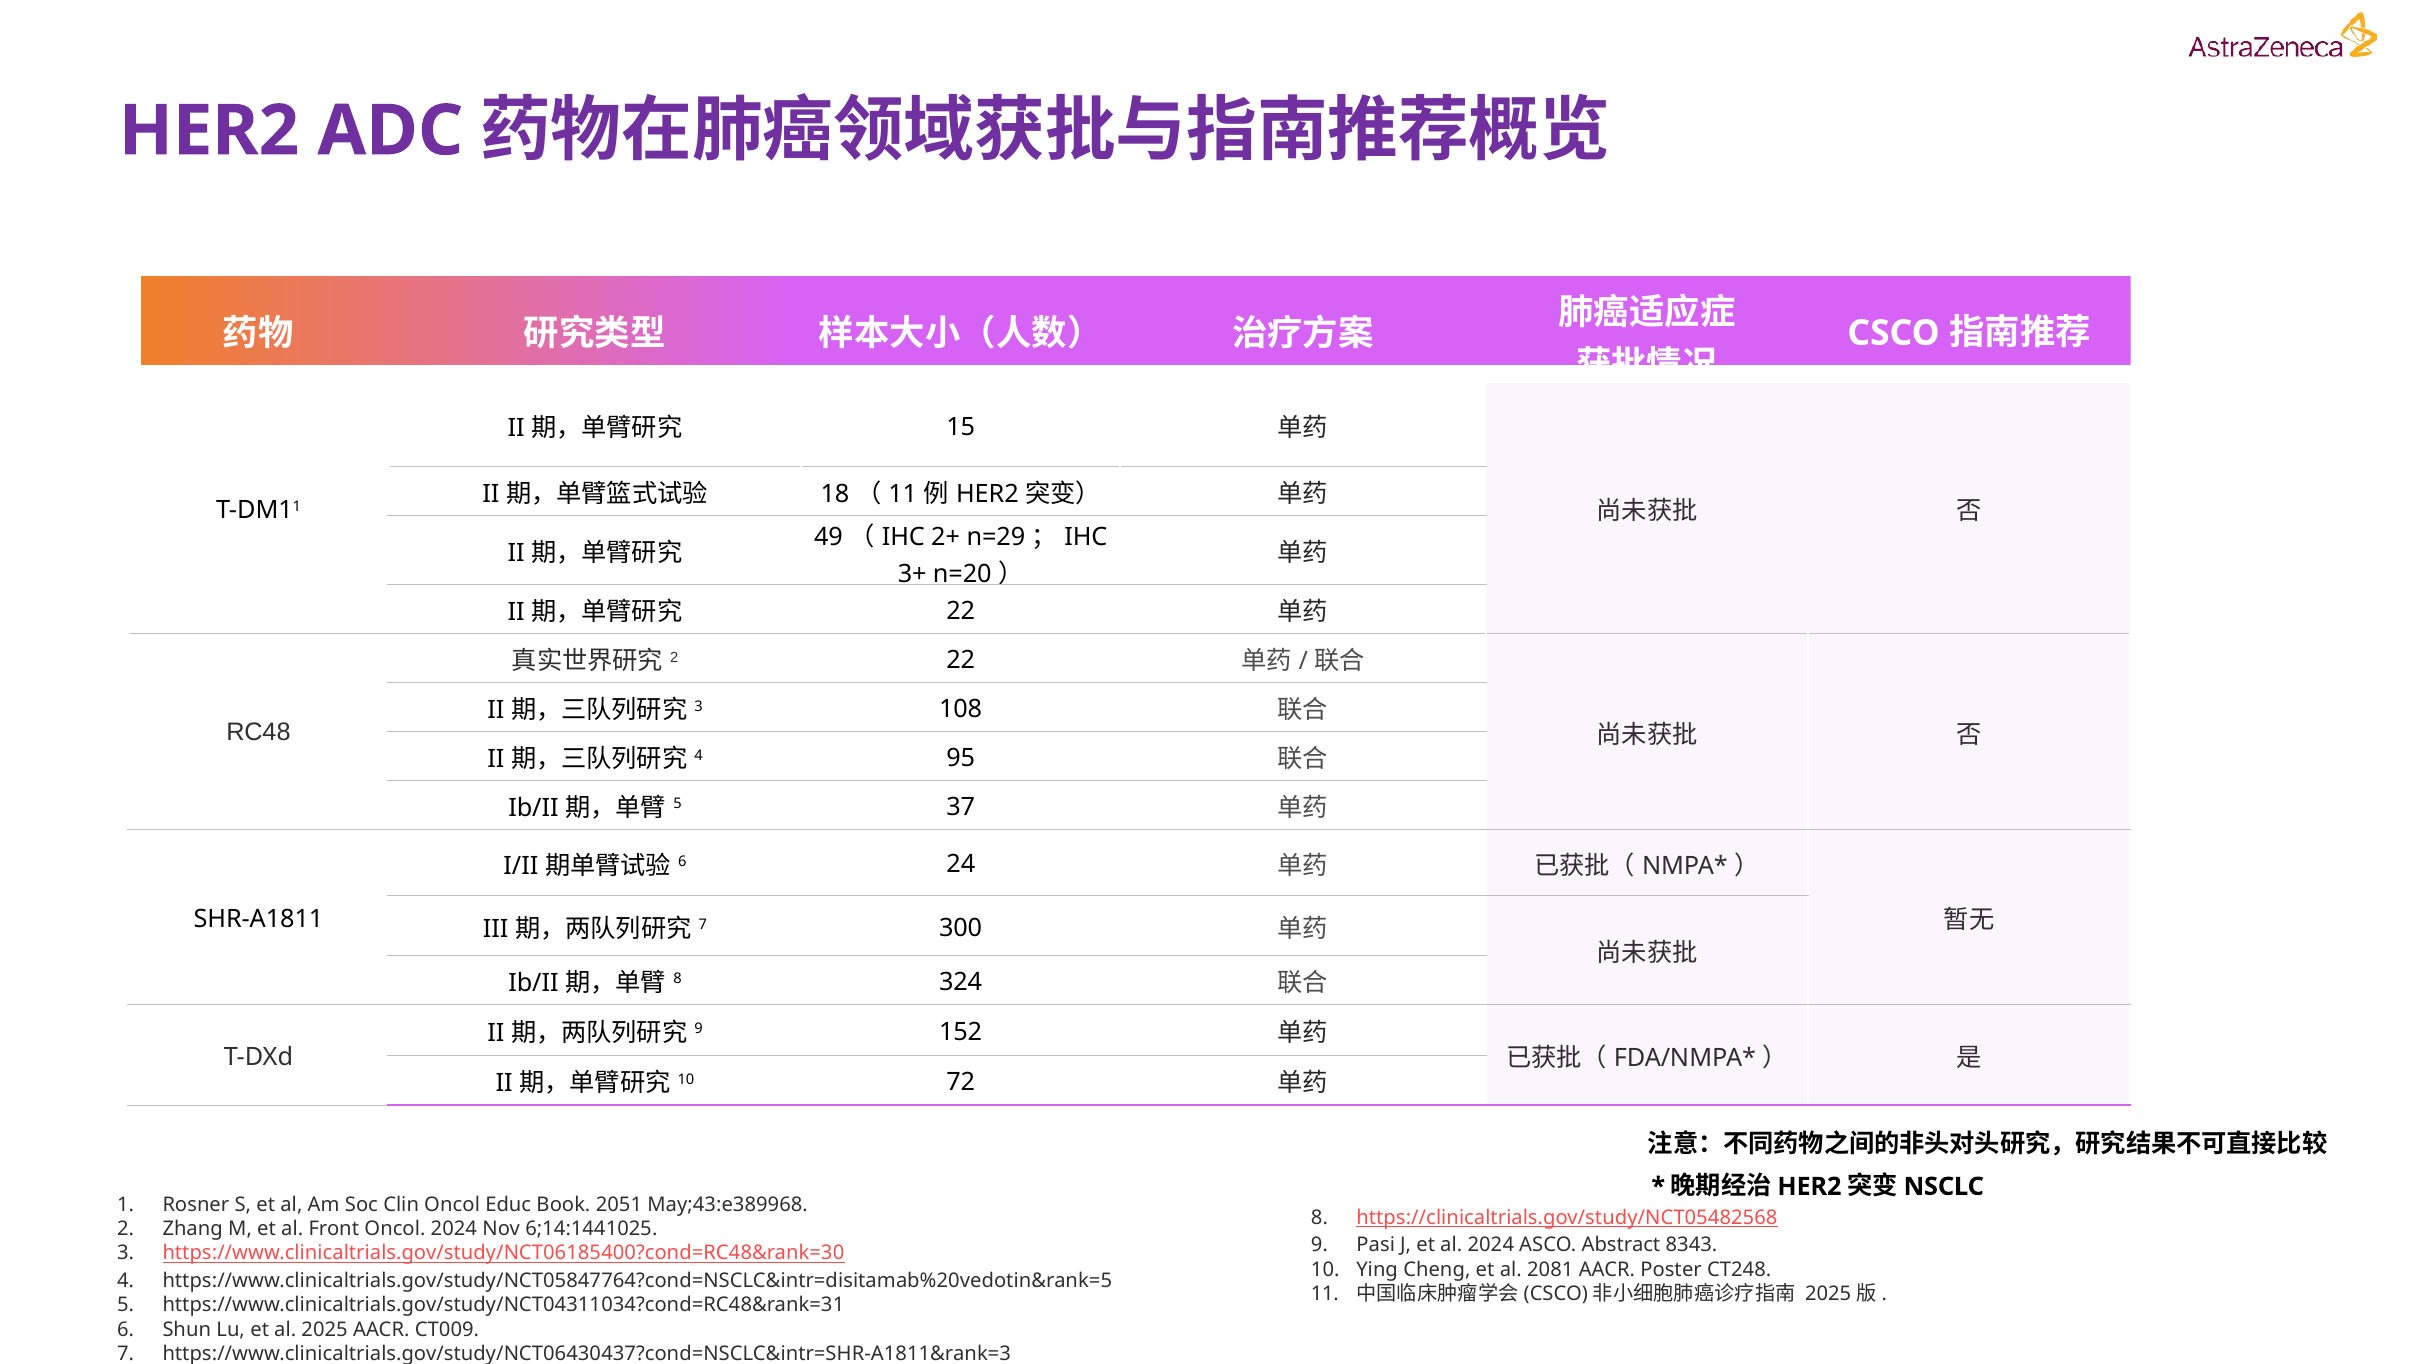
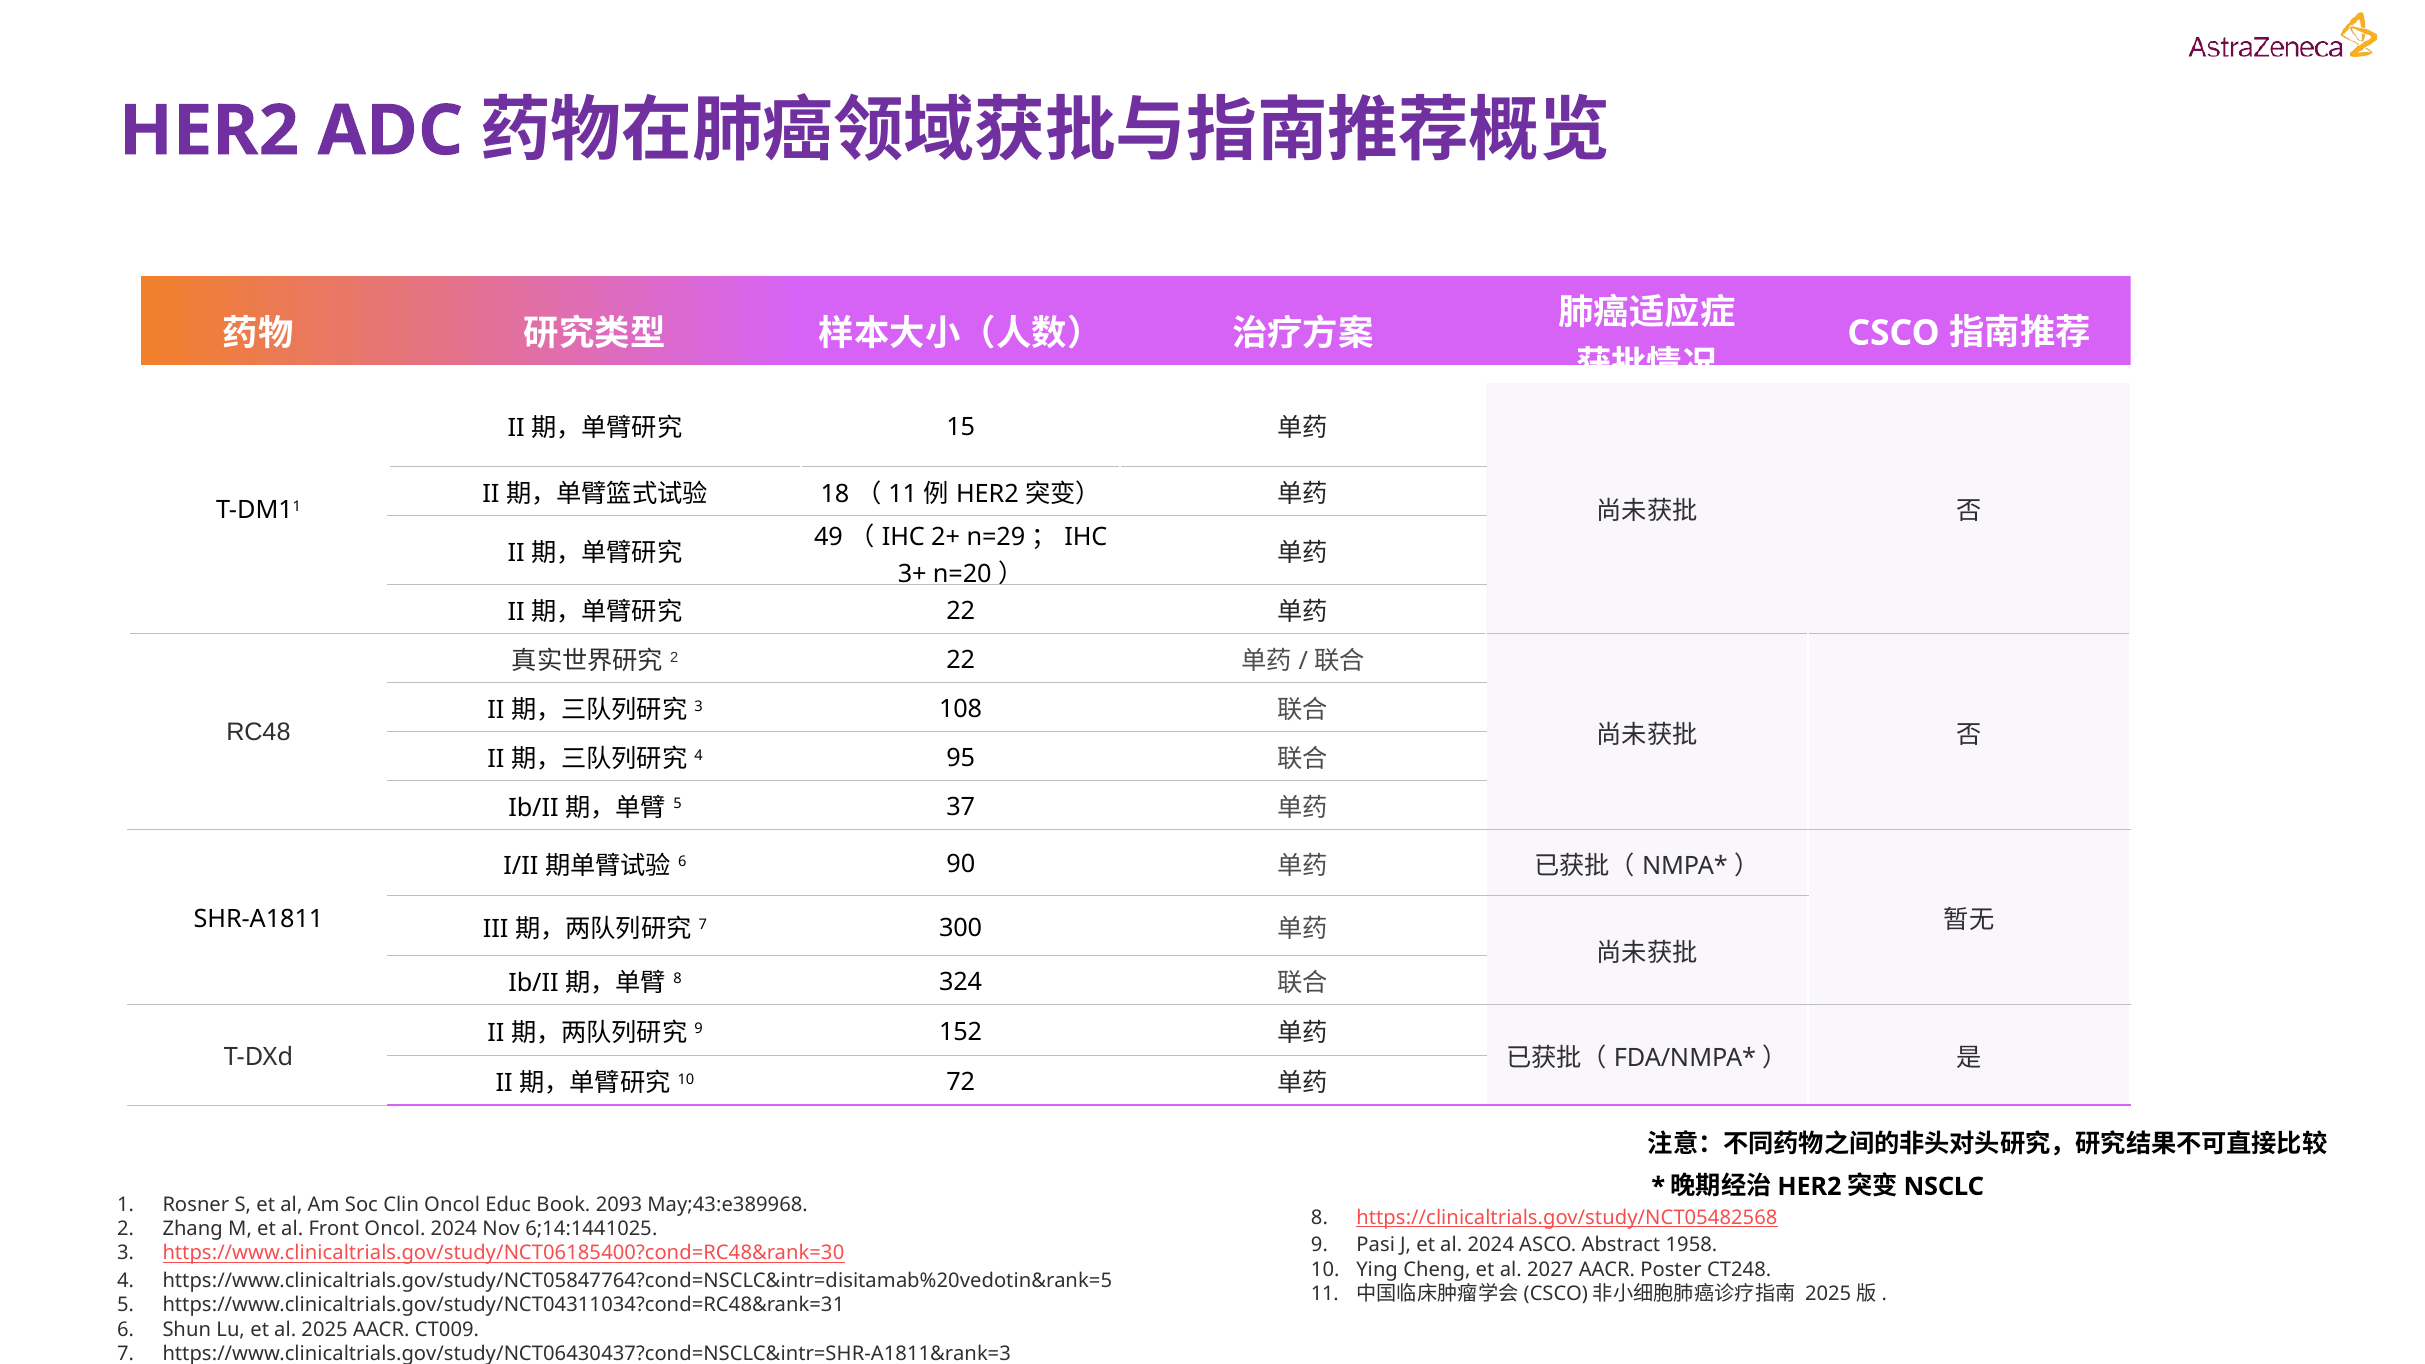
24: 24 -> 90 (961, 865)
2051: 2051 -> 2093 (619, 1205)
8343: 8343 -> 1958 (1691, 1245)
2081: 2081 -> 2027 (1550, 1270)
